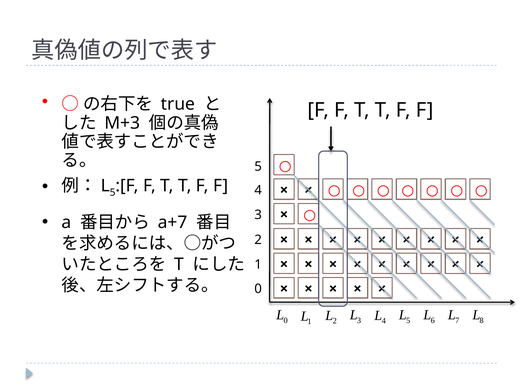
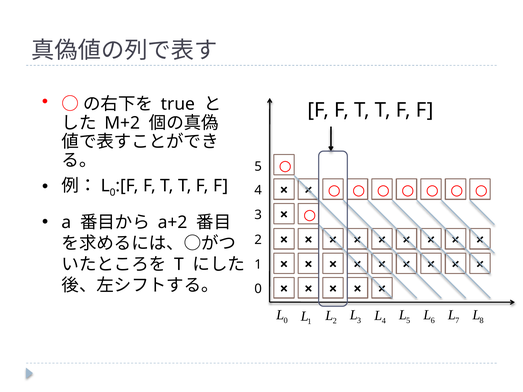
M+3: M+3 -> M+2 (122, 123)
5: 5 -> 0 (113, 193)
a+7: a+7 -> a+2 (173, 223)
